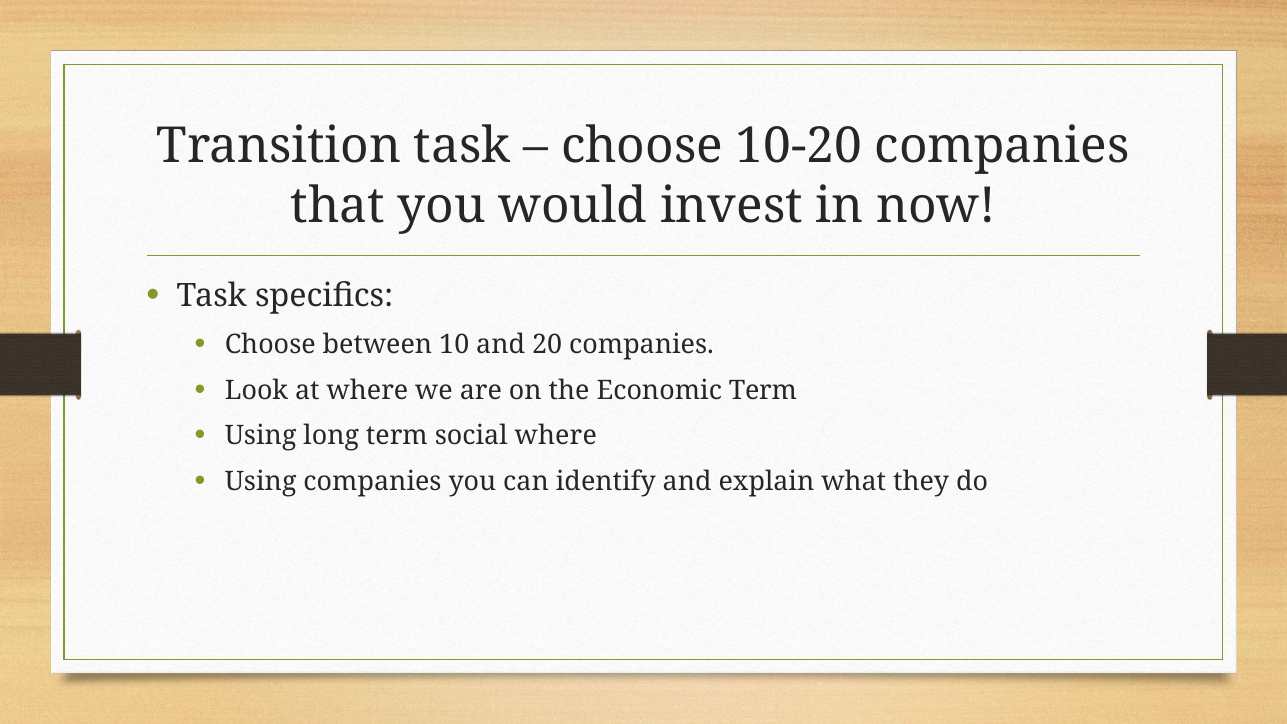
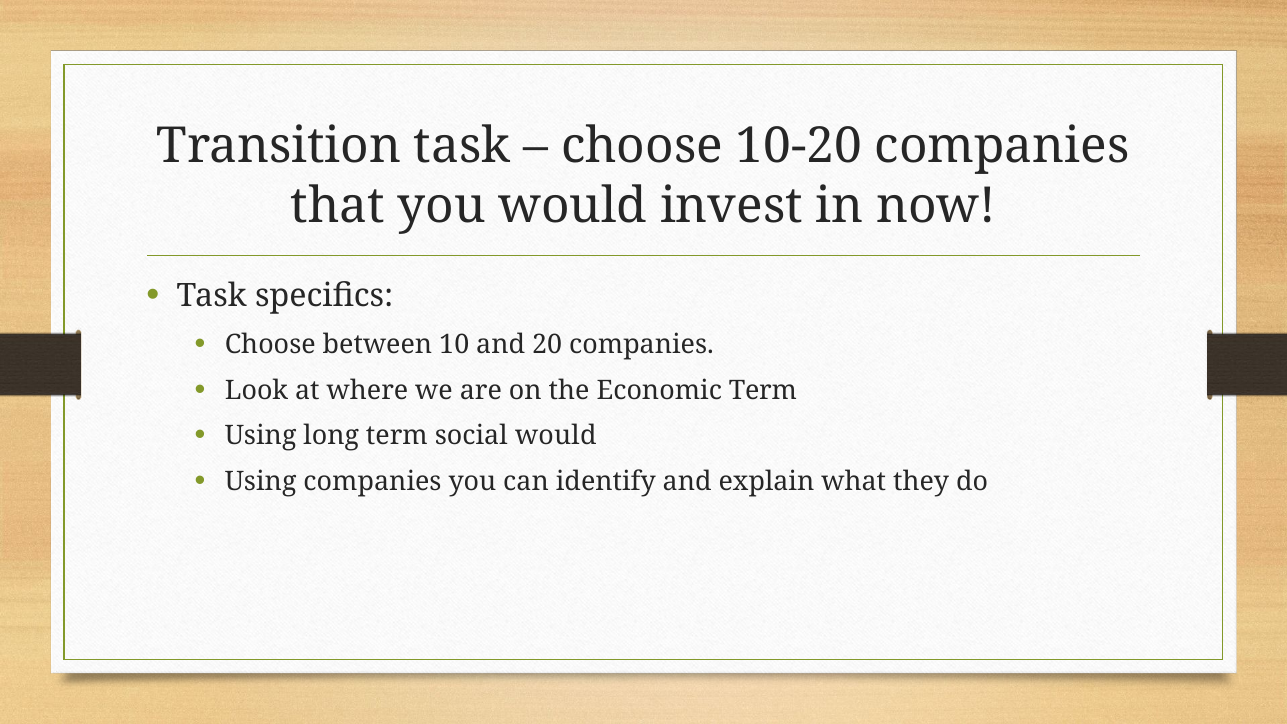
social where: where -> would (556, 436)
